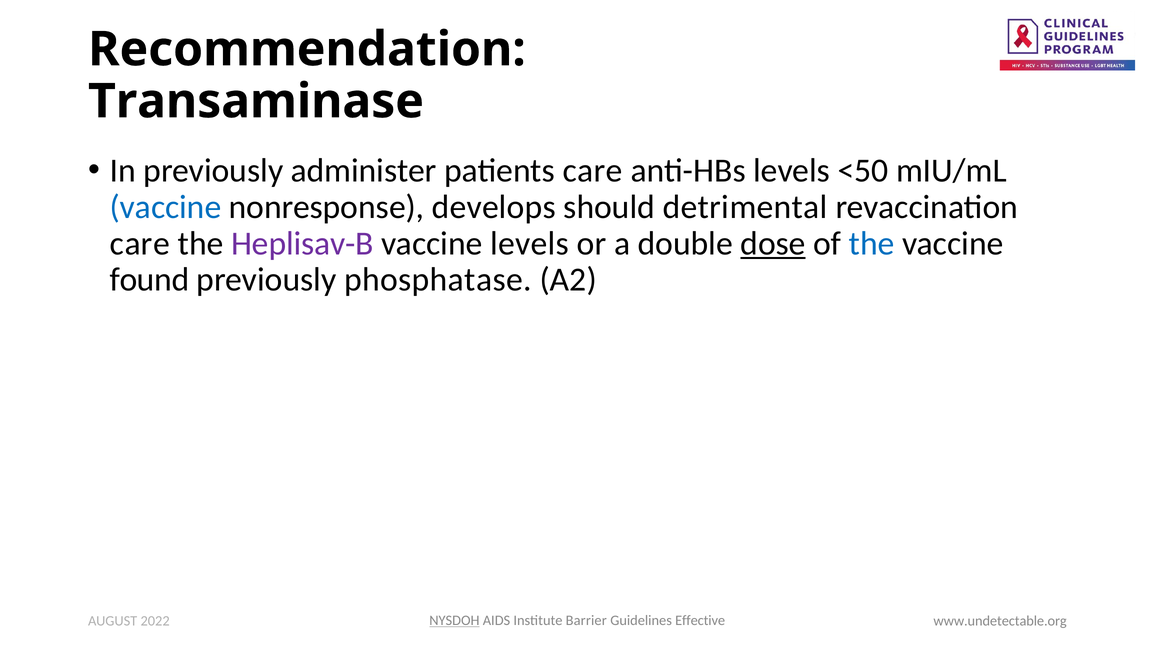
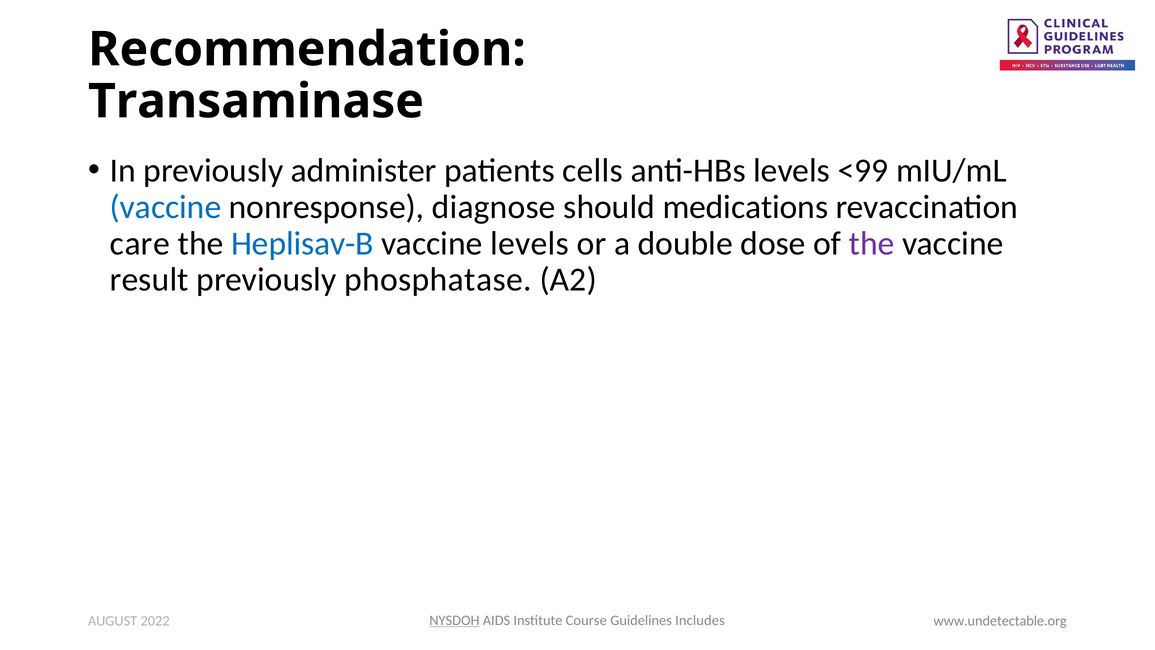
patients care: care -> cells (593, 171)
<50: <50 -> <99 (863, 171)
develops: develops -> diagnose (494, 207)
detrimental: detrimental -> medications (745, 207)
Heplisav-B colour: purple -> blue (302, 243)
dose underline: present -> none (773, 243)
the colour: blue -> purple (872, 243)
found: found -> result (149, 280)
Barrier: Barrier -> Course (586, 620)
Effective: Effective -> Includes (700, 620)
